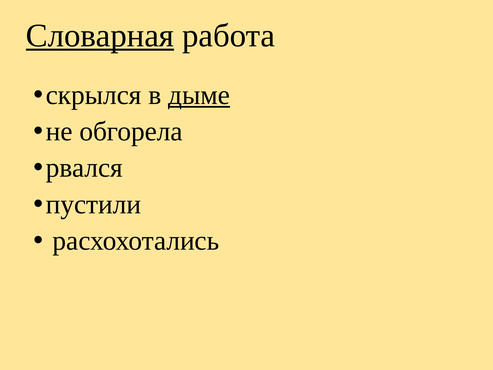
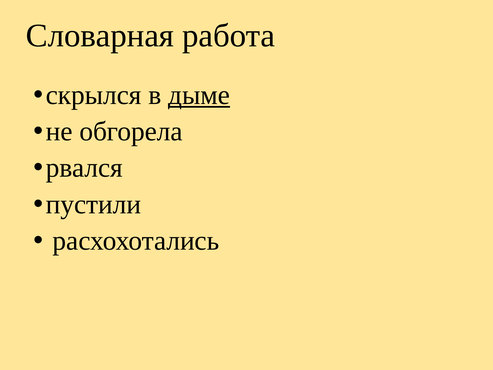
Словарная underline: present -> none (100, 36)
